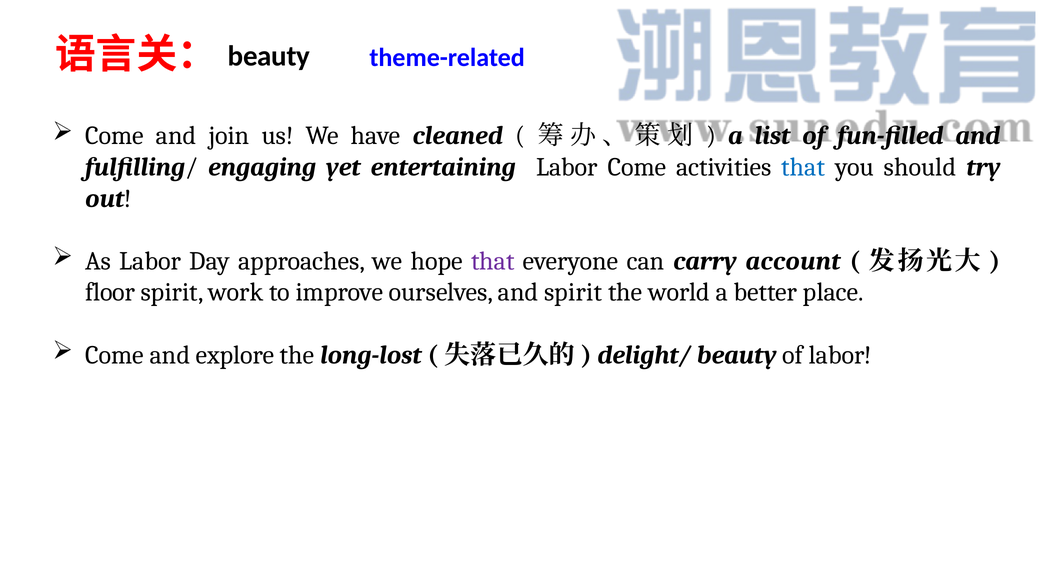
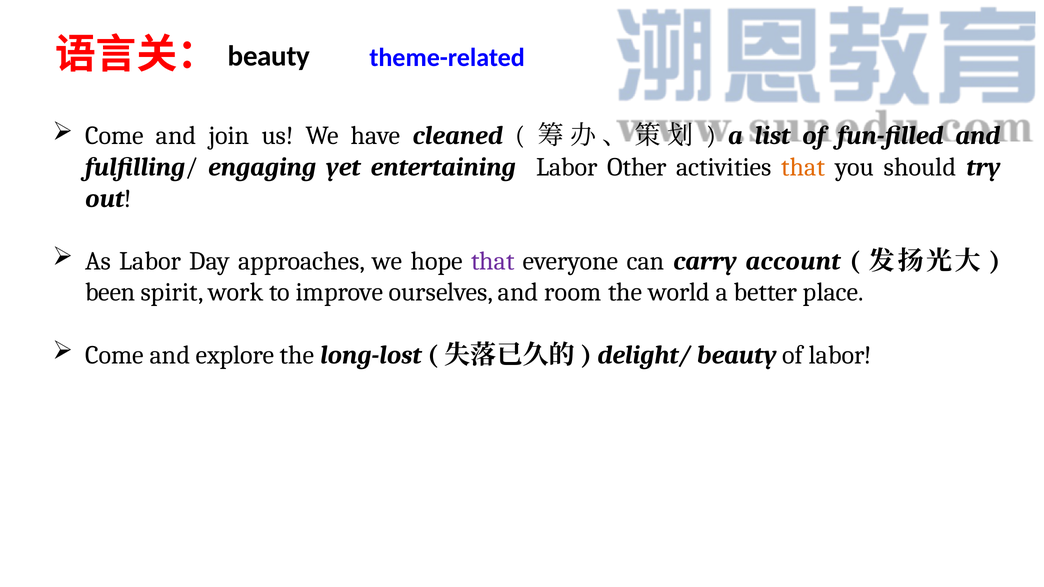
Labor Come: Come -> Other (637, 167)
that colour: blue -> orange (803, 167)
floor: floor -> been (110, 293)
and spirit: spirit -> room (573, 293)
